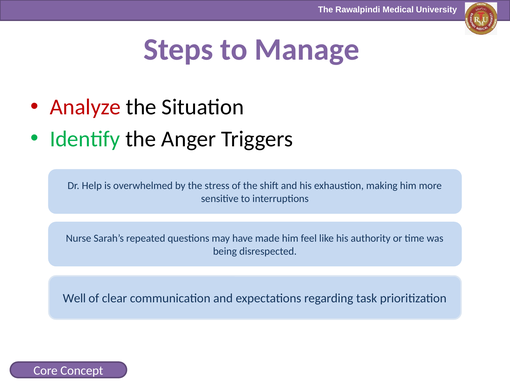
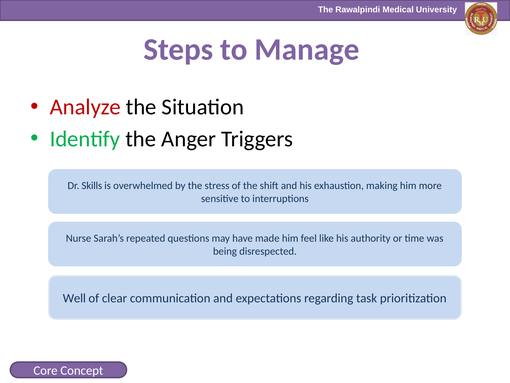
Help: Help -> Skills (92, 186)
